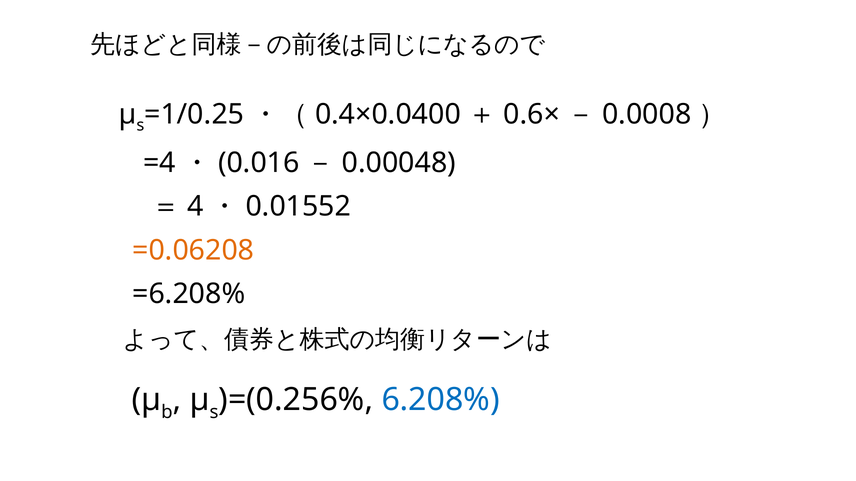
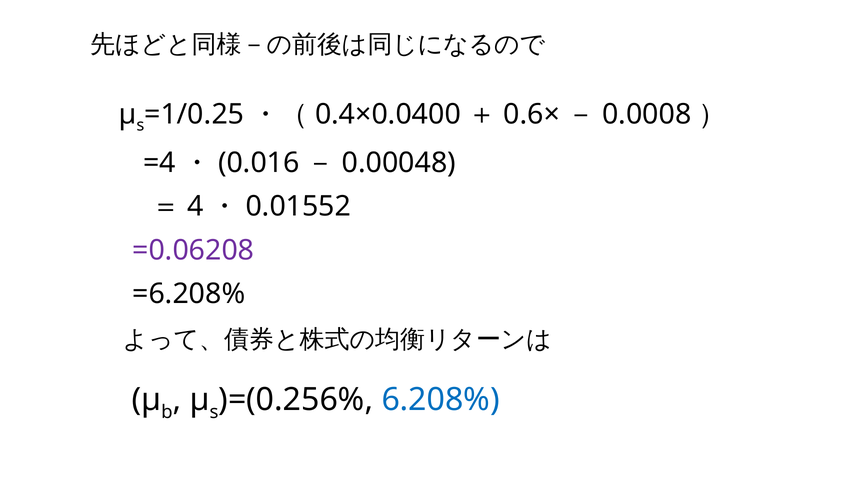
=0.06208 colour: orange -> purple (193, 250)
